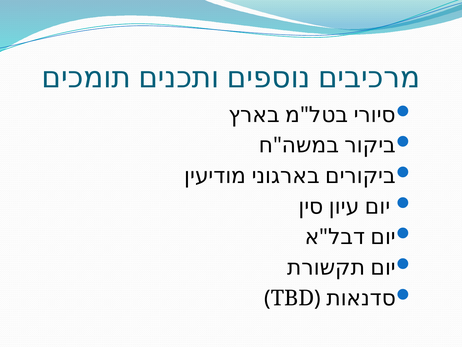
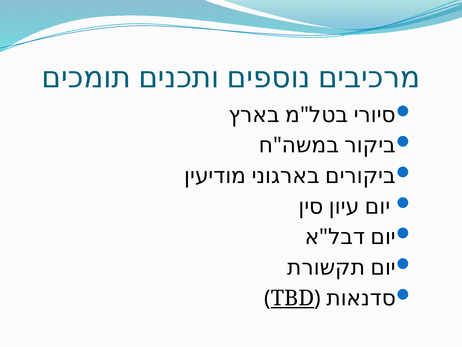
TBD underline: none -> present (293, 298)
